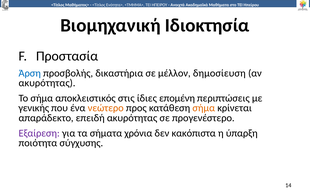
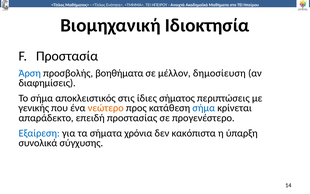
δικαστήρια: δικαστήρια -> βοηθήματα (119, 73)
ακυρότητας: ακυρότητας -> διαφημίσεις (47, 83)
επομένη: επομένη -> σήματος (177, 98)
σήμα colour: orange -> blue (204, 108)
επειδή ακυρότητας: ακυρότητας -> προστασίας (132, 118)
Εξαίρεση colour: purple -> blue (39, 133)
ποιότητα: ποιότητα -> συνολικά (38, 143)
